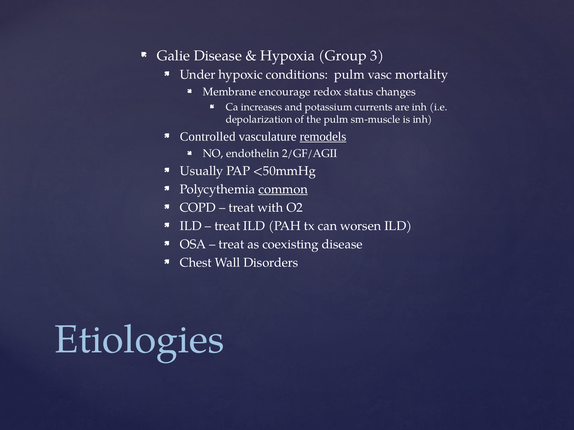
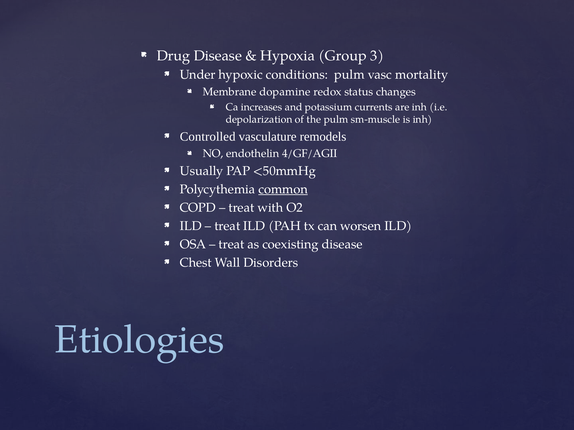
Galie: Galie -> Drug (174, 56)
encourage: encourage -> dopamine (285, 92)
remodels underline: present -> none (323, 137)
2/GF/AGII: 2/GF/AGII -> 4/GF/AGII (310, 154)
